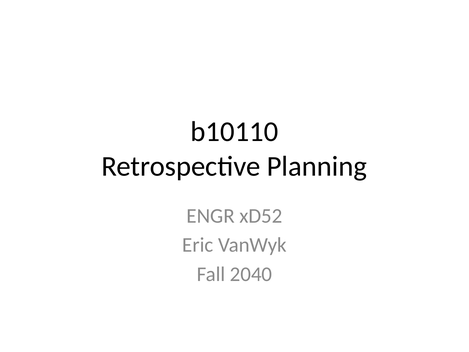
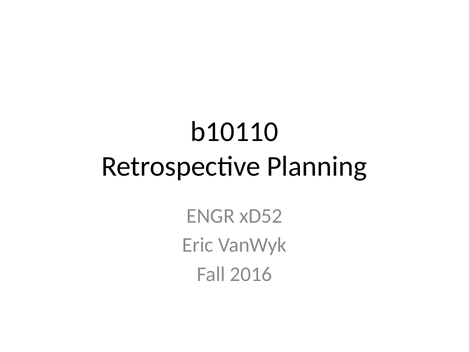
2040: 2040 -> 2016 (251, 274)
